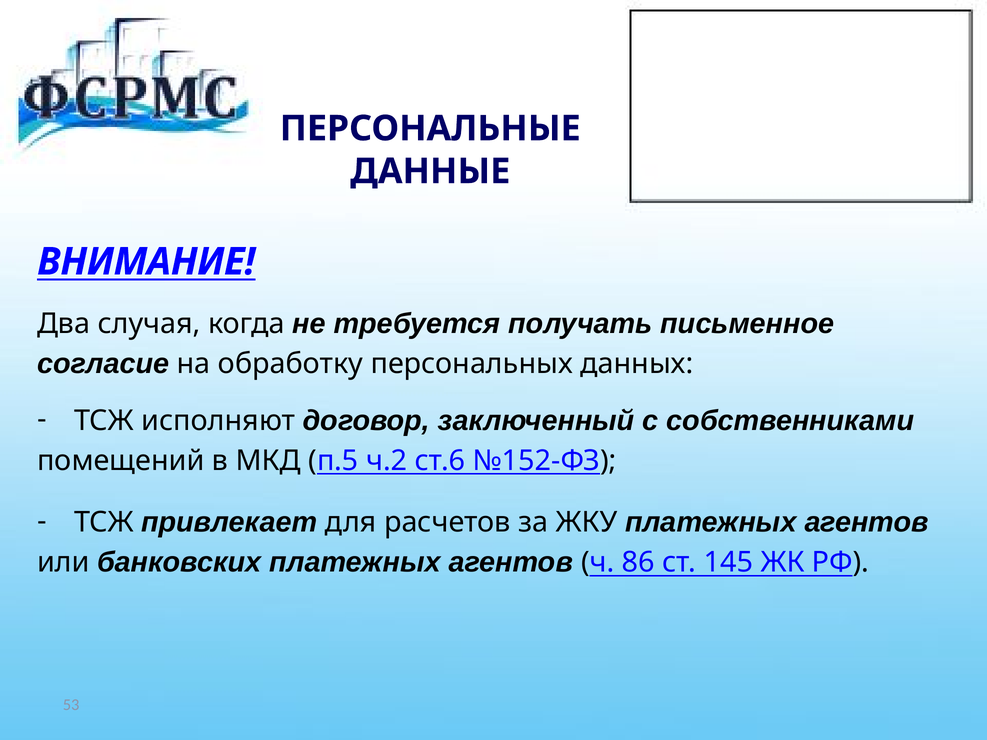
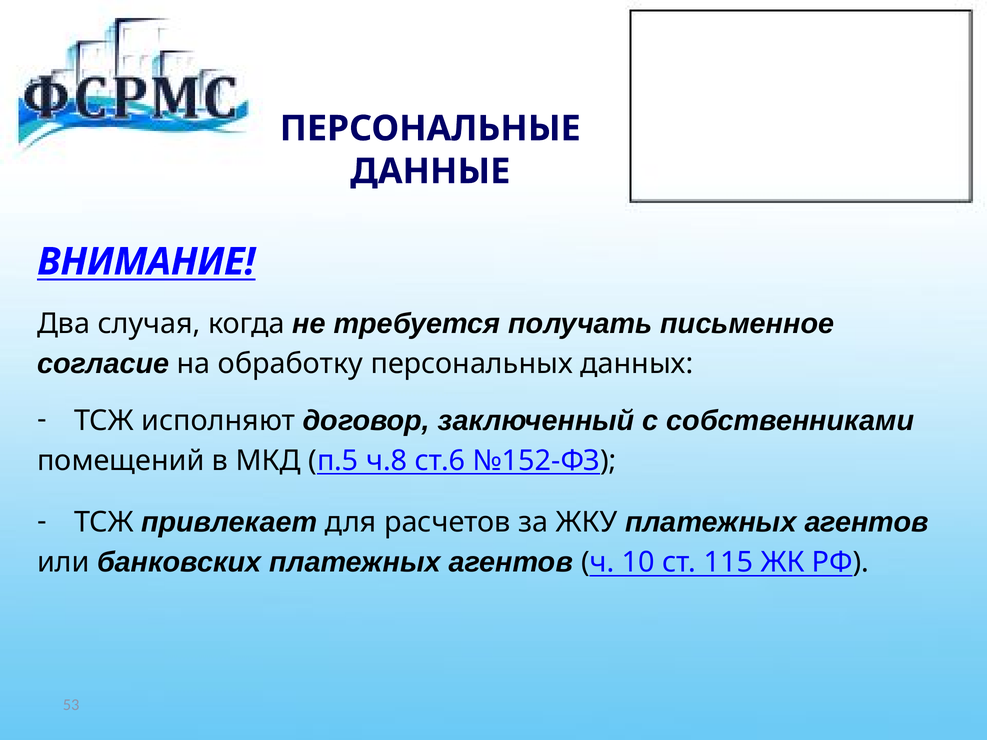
ч.2: ч.2 -> ч.8 (387, 461)
86: 86 -> 10 (638, 563)
145: 145 -> 115 (728, 563)
